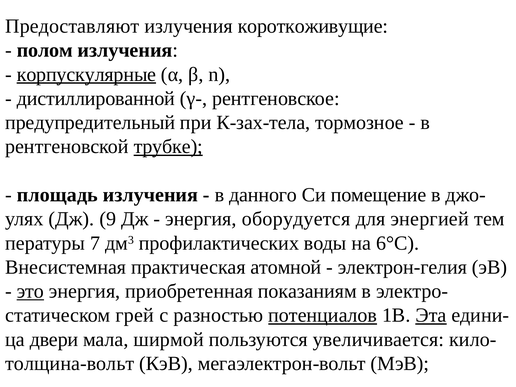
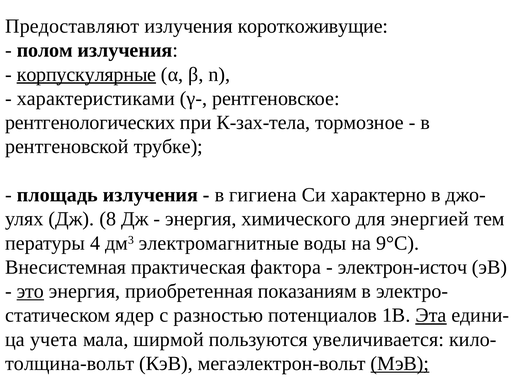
дистиллированной: дистиллированной -> характеристиками (96, 99)
предупредительный: предупредительный -> рентгенологических (90, 123)
трубке underline: present -> none (168, 147)
данного: данного -> гигиена (263, 195)
помещение: помещение -> характерно (379, 195)
9: 9 -> 8 (108, 219)
оборудуется: оборудуется -> химического (296, 219)
7: 7 -> 4 (95, 243)
профилактических: профилактических -> электромагнитные (219, 243)
6°С: 6°С -> 9°С (398, 243)
атомной: атомной -> фактора (286, 267)
электрон-гелия: электрон-гелия -> электрон-источ (402, 267)
грей: грей -> ядер (135, 315)
потенциалов underline: present -> none (323, 315)
двери: двери -> учета (54, 339)
МэВ underline: none -> present (400, 364)
